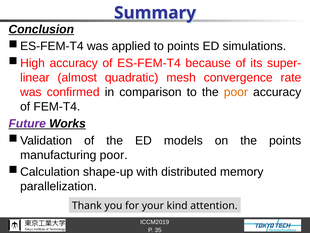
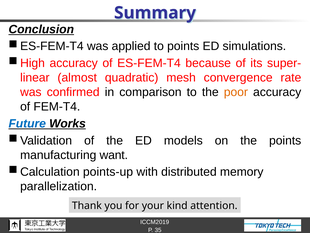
Future colour: purple -> blue (27, 123)
manufacturing poor: poor -> want (114, 155)
shape-up: shape-up -> points-up (108, 172)
